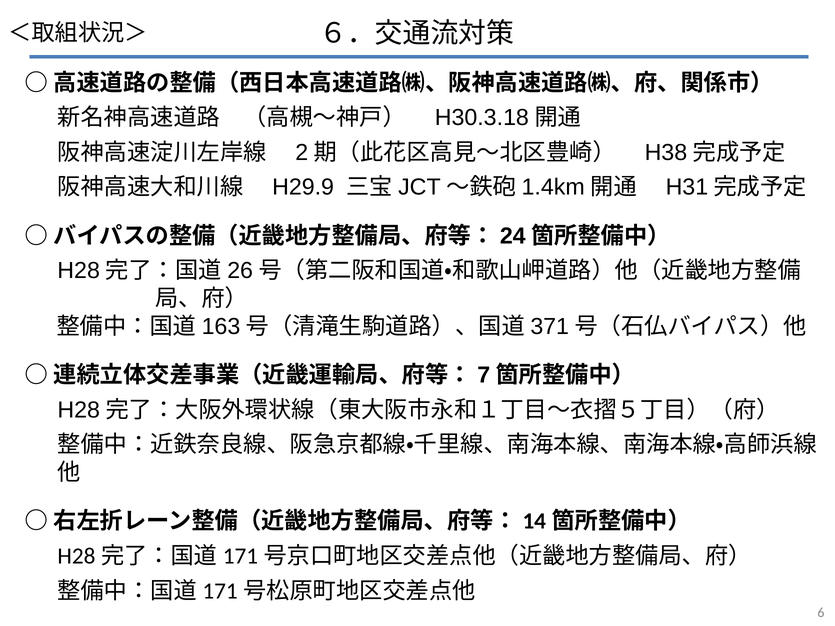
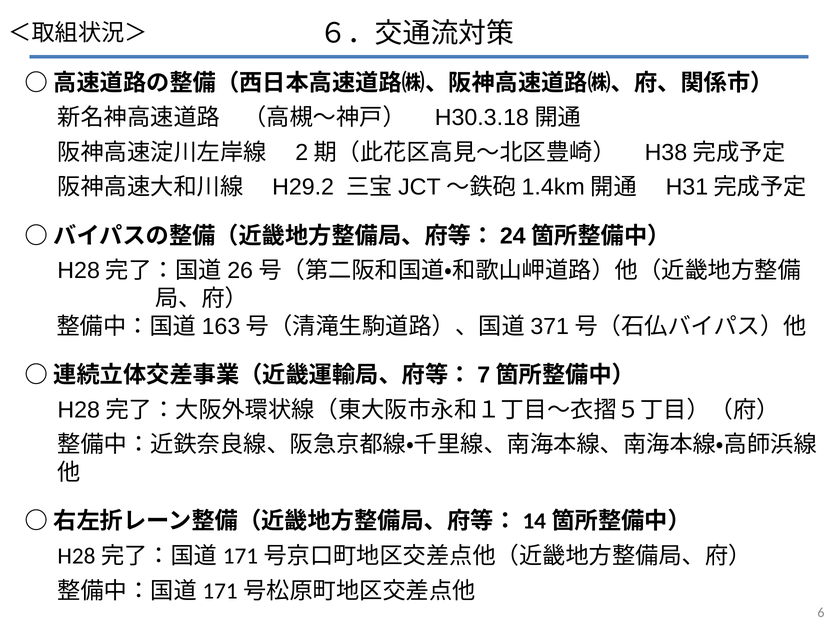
H29.9: H29.9 -> H29.2 (303, 187)
